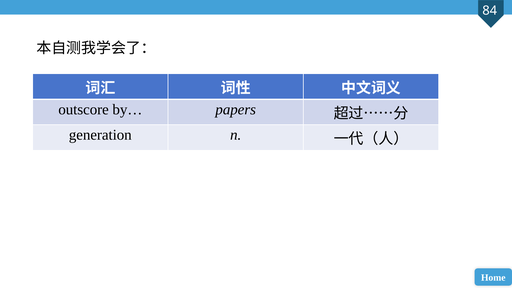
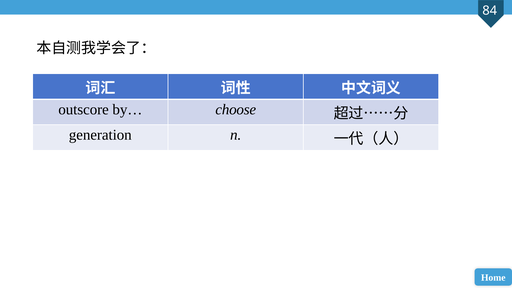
papers: papers -> choose (236, 110)
